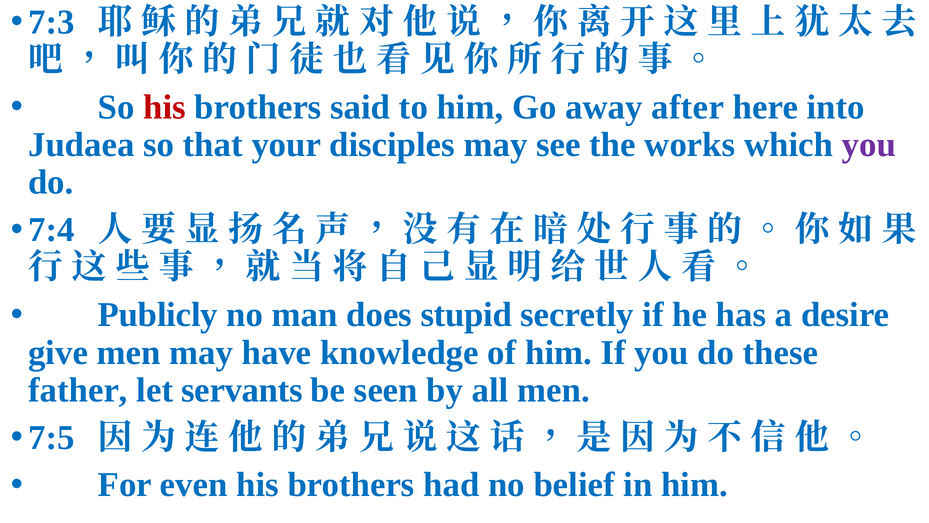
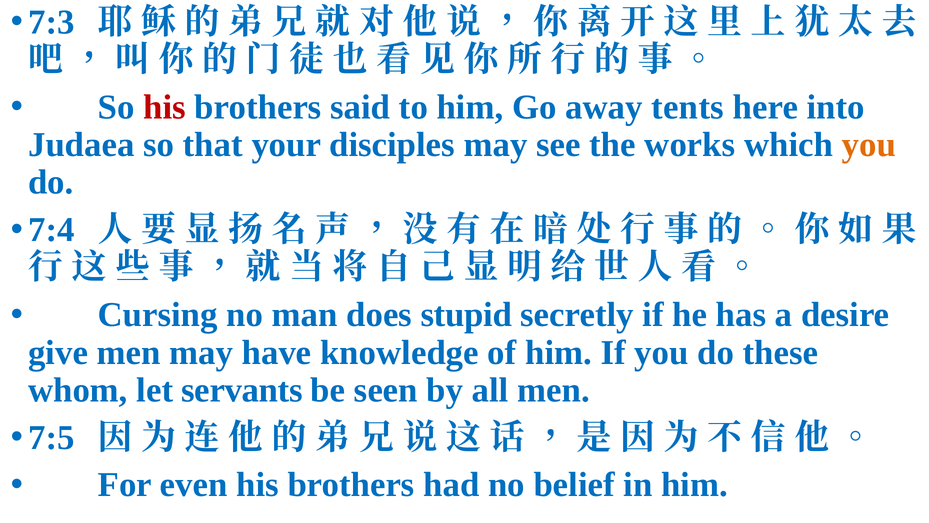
after: after -> tents (688, 107)
you colour: purple -> orange (869, 145)
Publicly: Publicly -> Cursing (158, 315)
father: father -> whom (78, 390)
